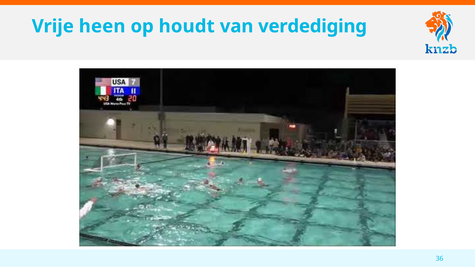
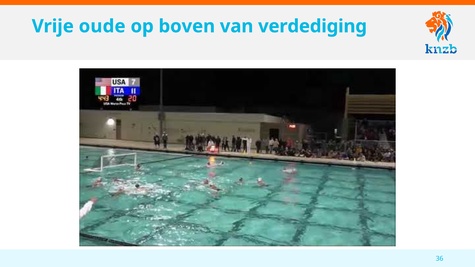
heen: heen -> oude (102, 26)
houdt: houdt -> boven (187, 26)
